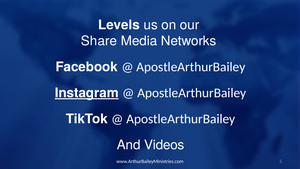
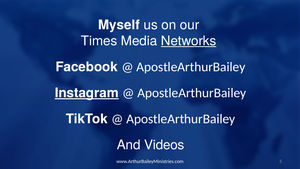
Levels: Levels -> Myself (119, 25)
Share: Share -> Times (99, 41)
Networks underline: none -> present (189, 41)
